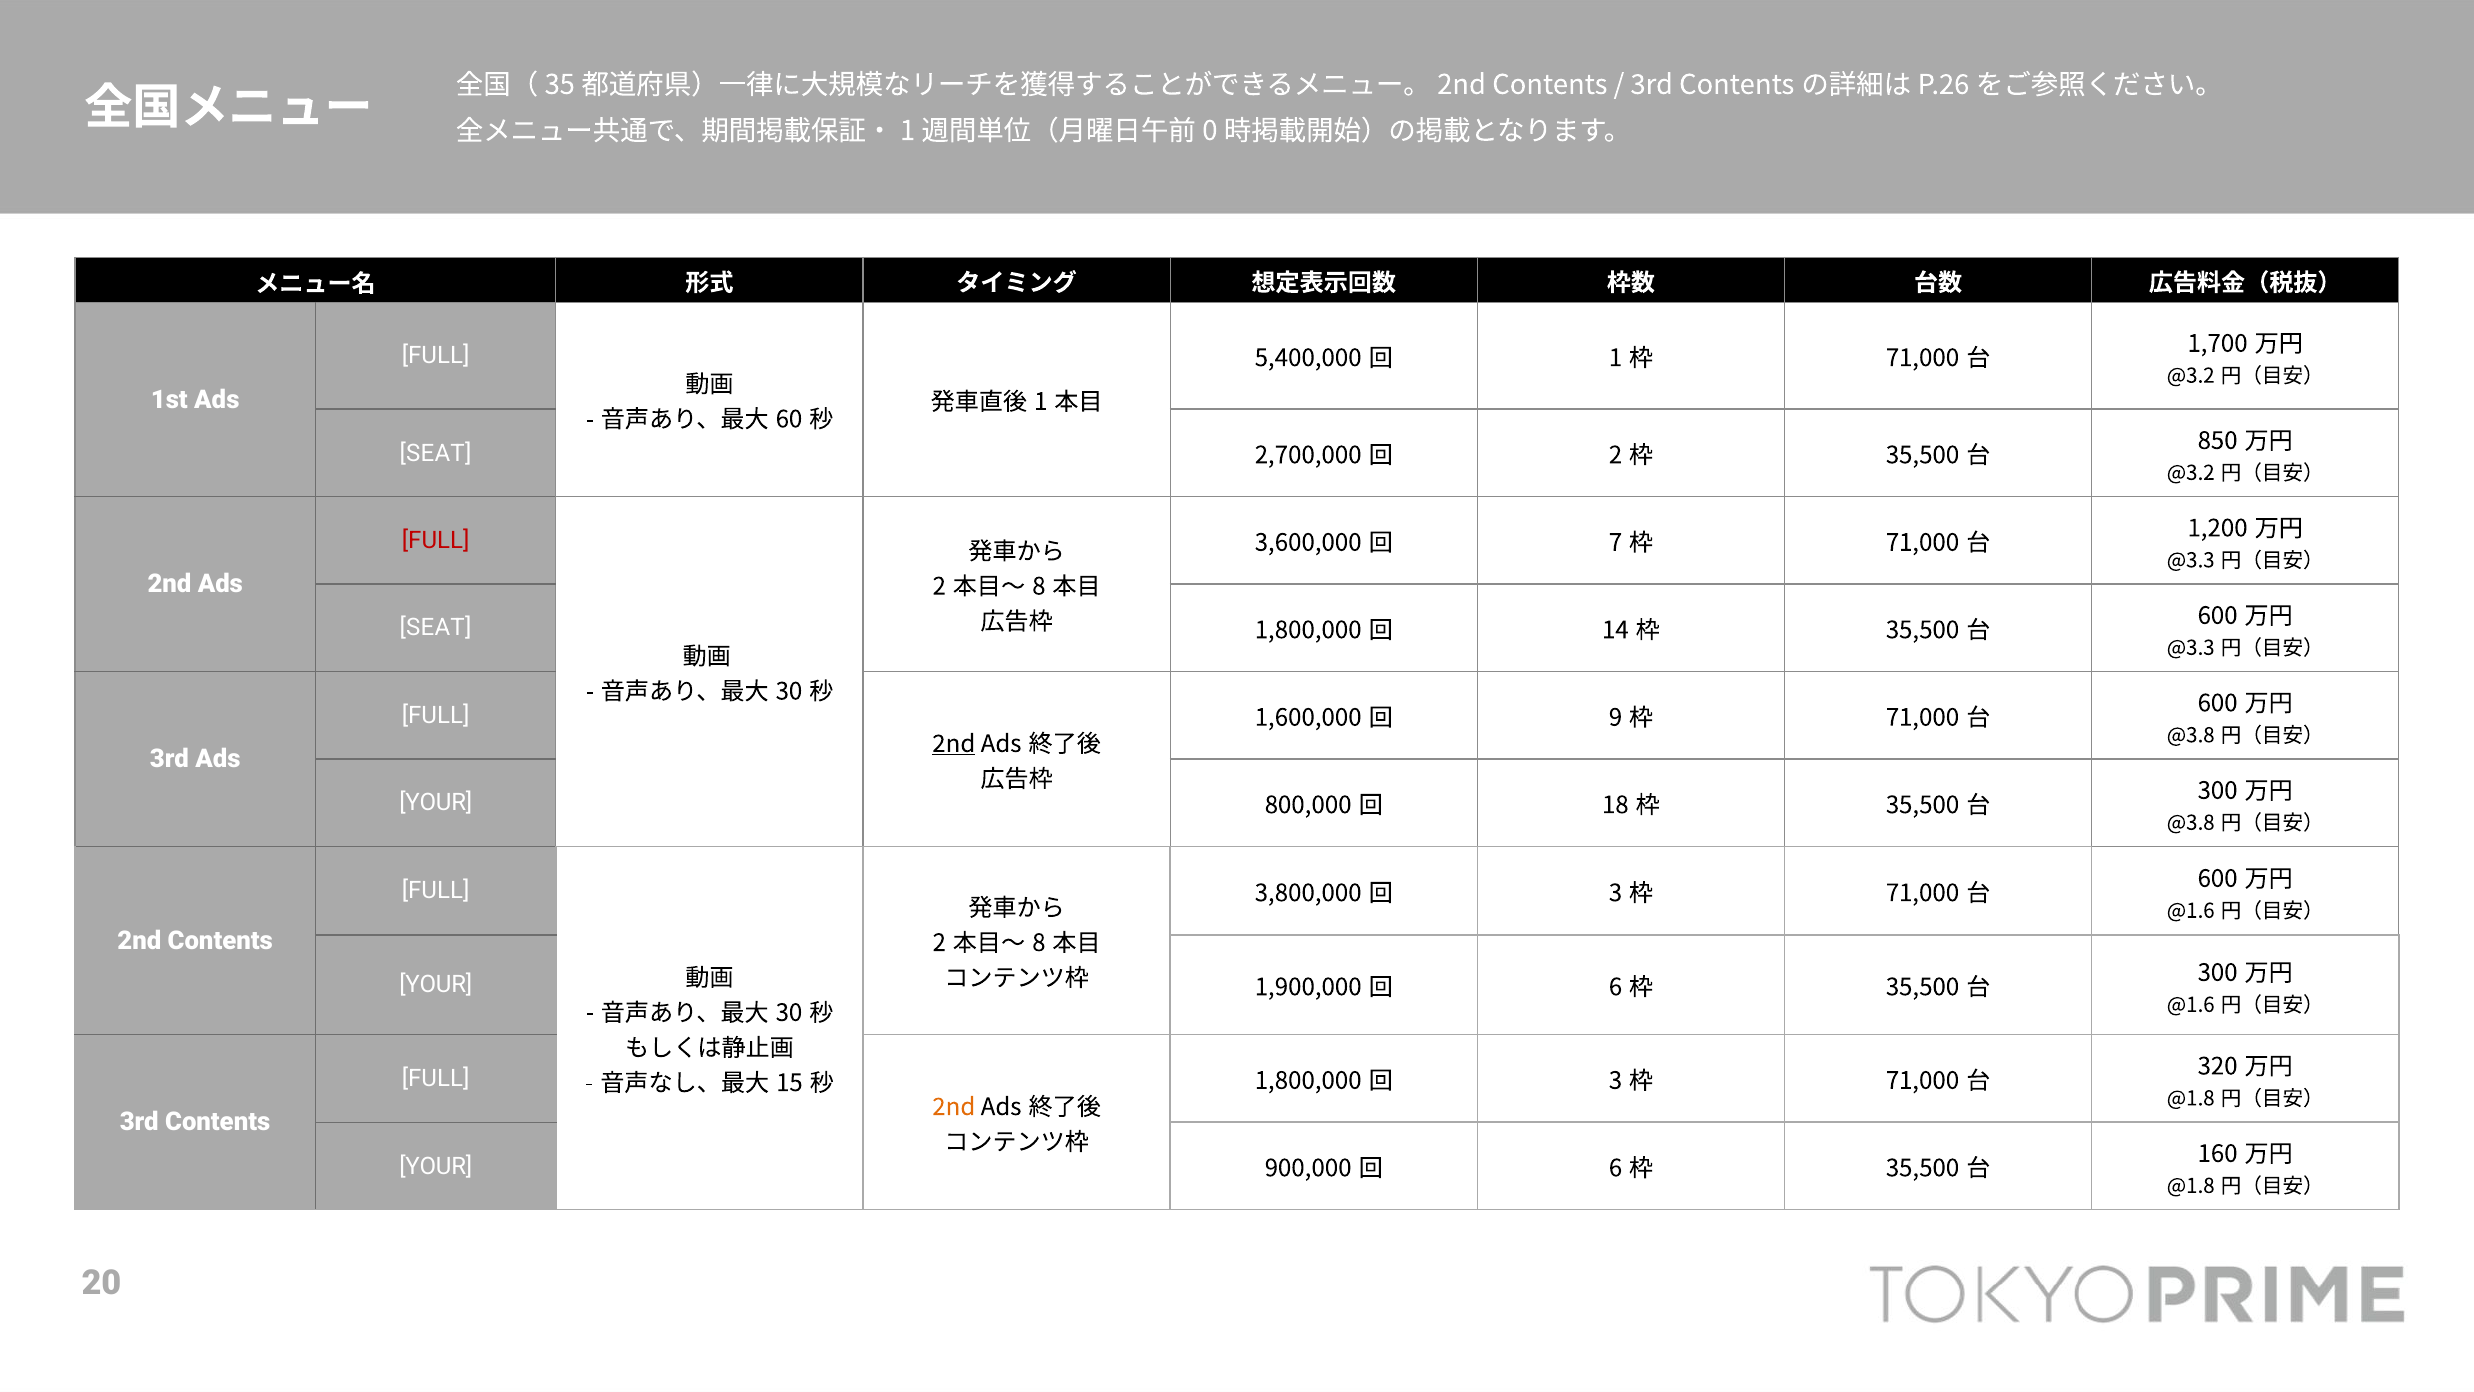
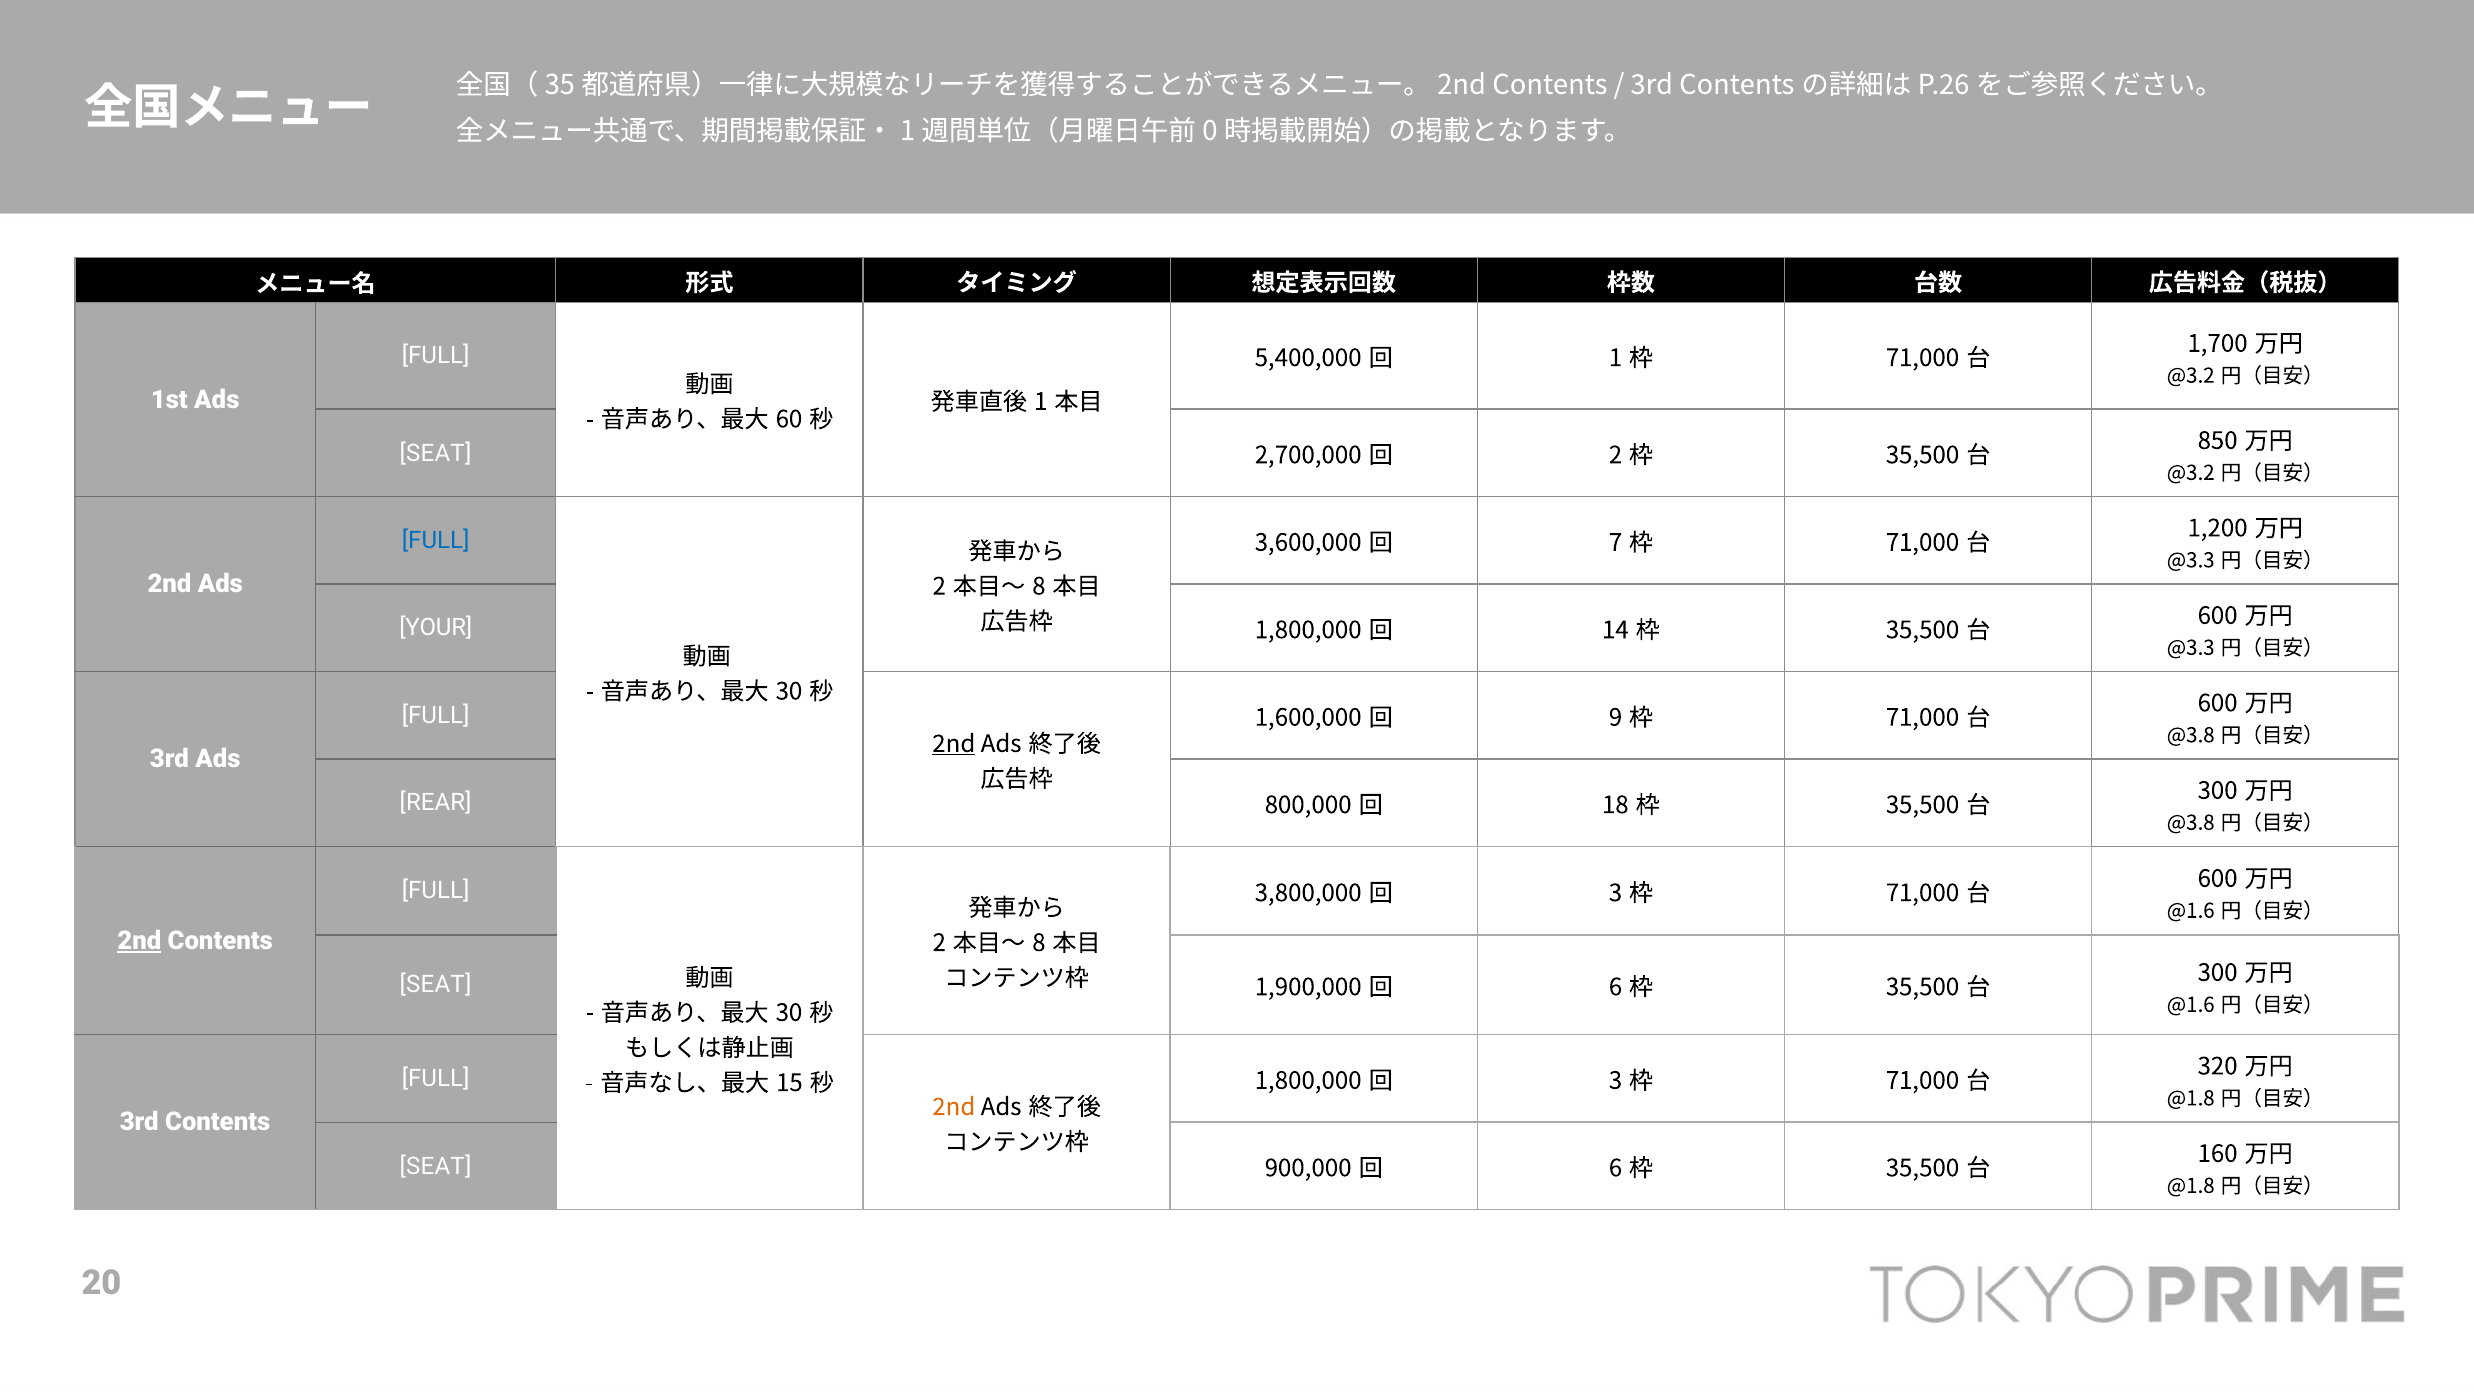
FULL colour: red -> blue (436, 540)
SEAT: SEAT -> YOUR (436, 628)
YOUR: YOUR -> REAR (436, 803)
2nd underline: none -> present (139, 941)
YOUR: YOUR -> SEAT (436, 985)
YOUR: YOUR -> SEAT (436, 1166)
